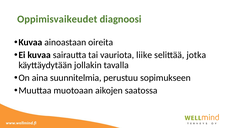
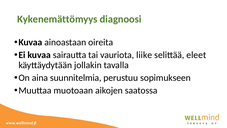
Oppimisvaikeudet: Oppimisvaikeudet -> Kykenemättömyys (57, 19)
jotka: jotka -> eleet (196, 55)
